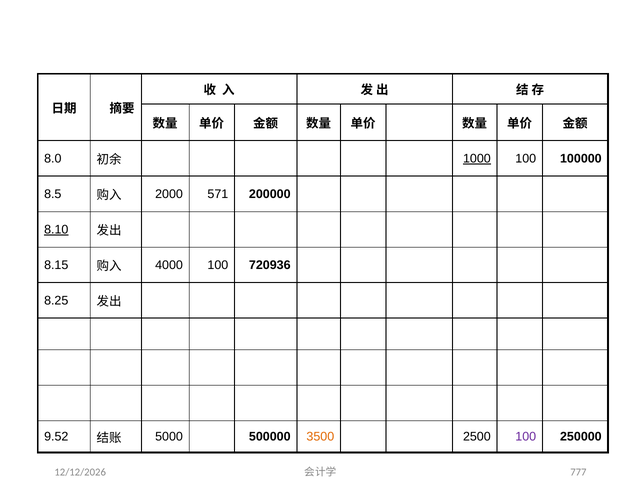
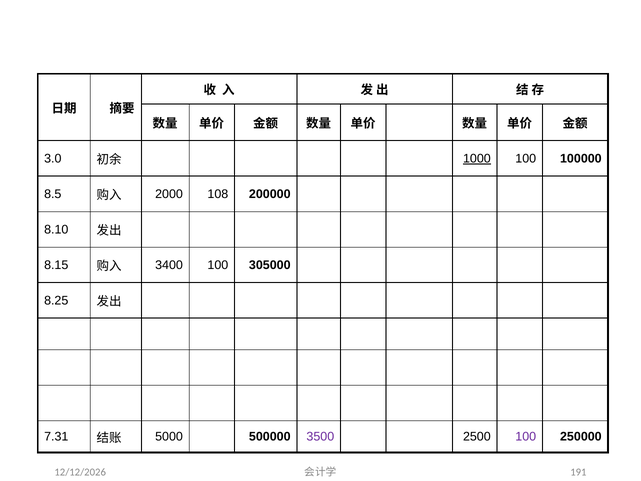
8.0: 8.0 -> 3.0 (53, 158)
571: 571 -> 108 (218, 194)
8.10 underline: present -> none (56, 229)
4000: 4000 -> 3400 (169, 265)
720936: 720936 -> 305000 (270, 265)
9.52: 9.52 -> 7.31 (56, 437)
3500 colour: orange -> purple (320, 437)
777: 777 -> 191 (578, 472)
